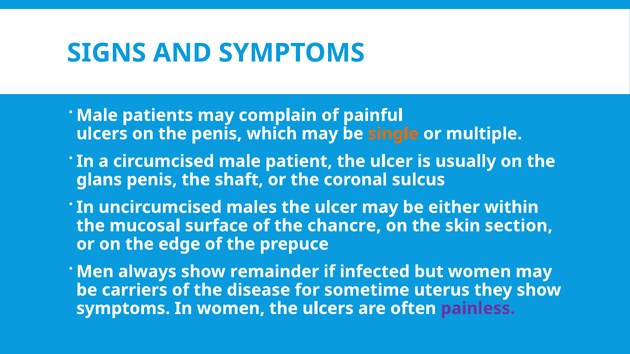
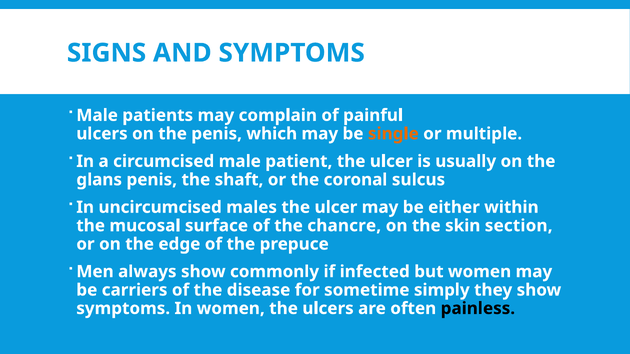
remainder: remainder -> commonly (275, 272)
uterus: uterus -> simply (442, 290)
painless colour: purple -> black (478, 309)
